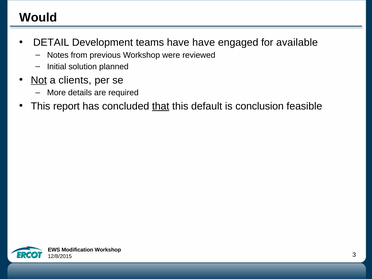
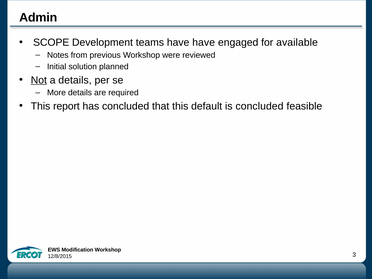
Would: Would -> Admin (38, 18)
DETAIL: DETAIL -> SCOPE (51, 43)
a clients: clients -> details (75, 80)
that underline: present -> none (161, 106)
is conclusion: conclusion -> concluded (259, 106)
